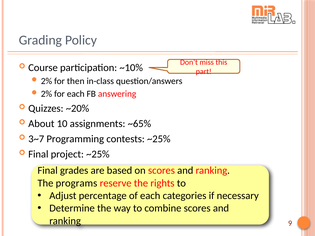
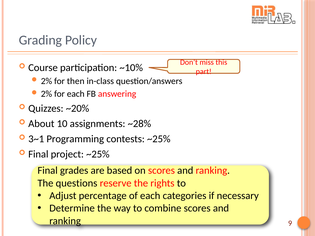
~65%: ~65% -> ~28% (139, 124)
3~7: 3~7 -> 3~1 (36, 139)
programs: programs -> questions (77, 183)
